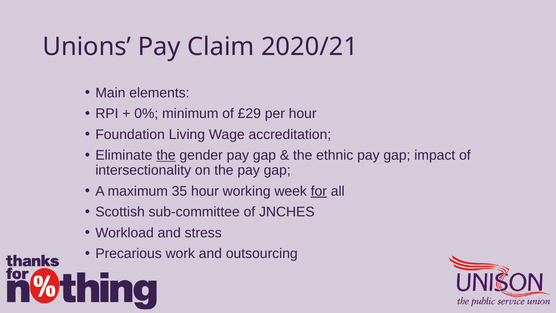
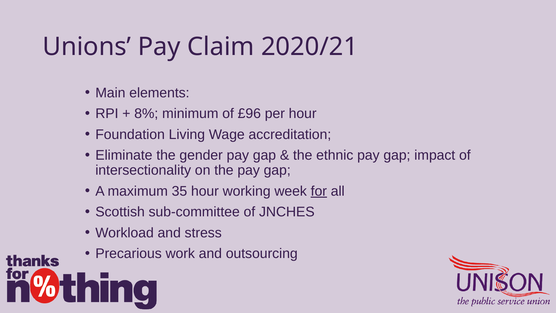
0%: 0% -> 8% (146, 114)
£29: £29 -> £96 (249, 114)
the underline: present -> none (166, 155)
